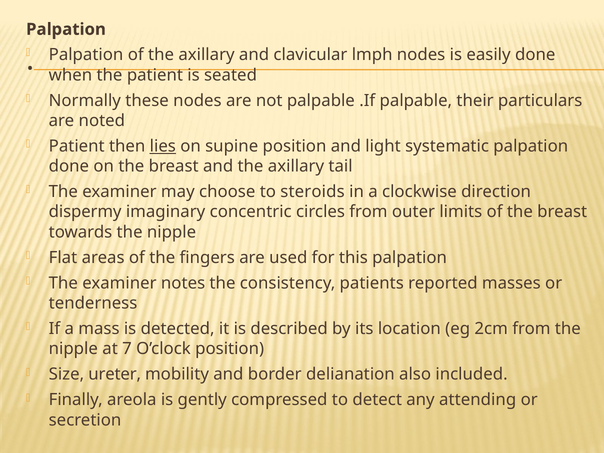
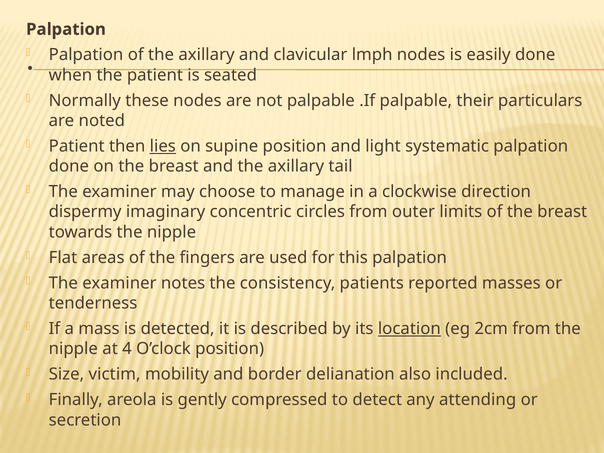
steroids: steroids -> manage (313, 192)
location underline: none -> present (409, 329)
7: 7 -> 4 (127, 349)
ureter: ureter -> victim (115, 374)
